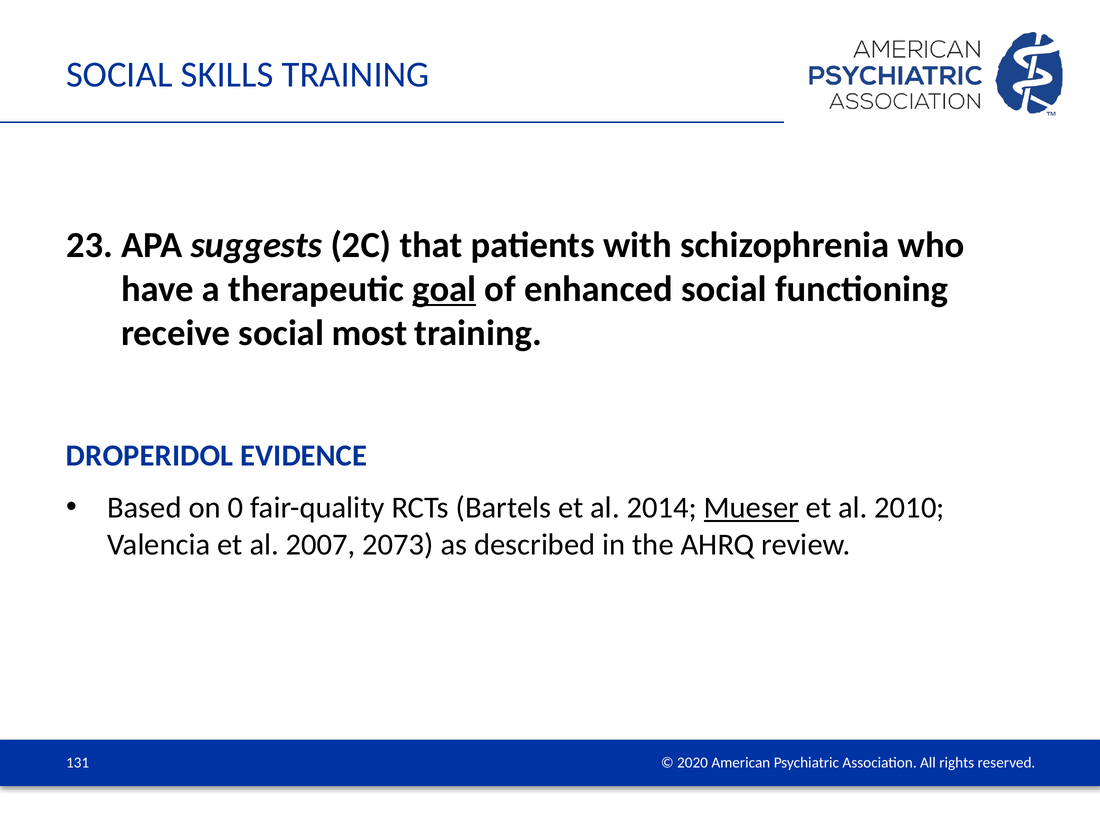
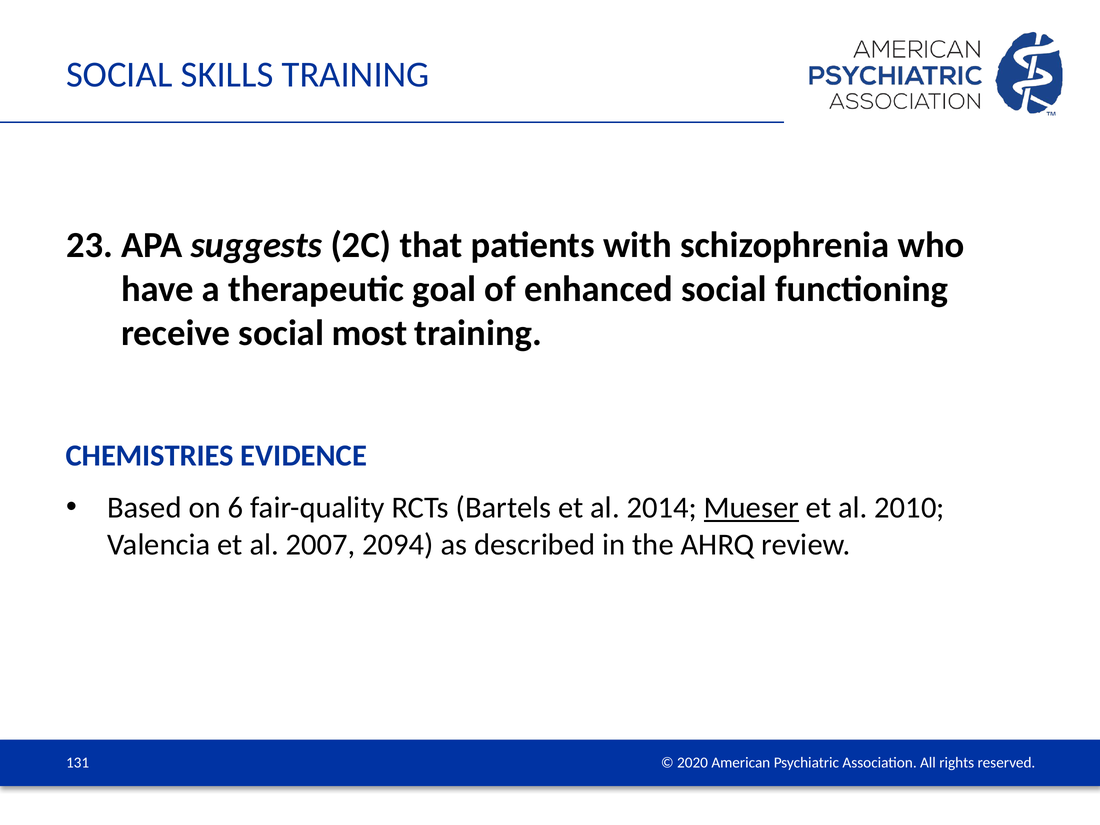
goal underline: present -> none (444, 289)
DROPERIDOL: DROPERIDOL -> CHEMISTRIES (150, 456)
0: 0 -> 6 (236, 508)
2073: 2073 -> 2094 (398, 544)
